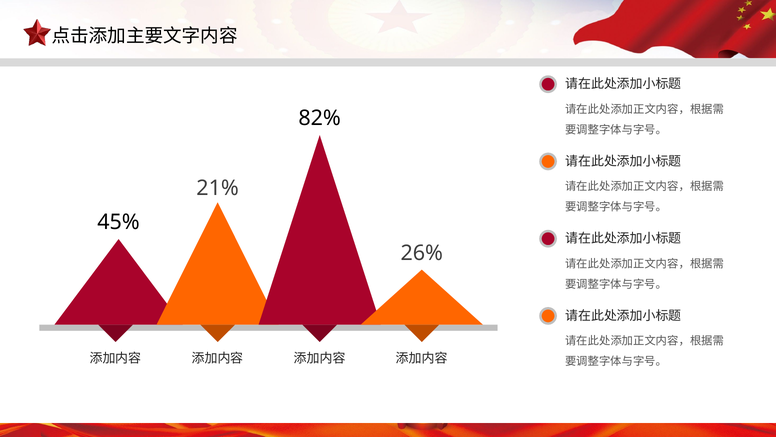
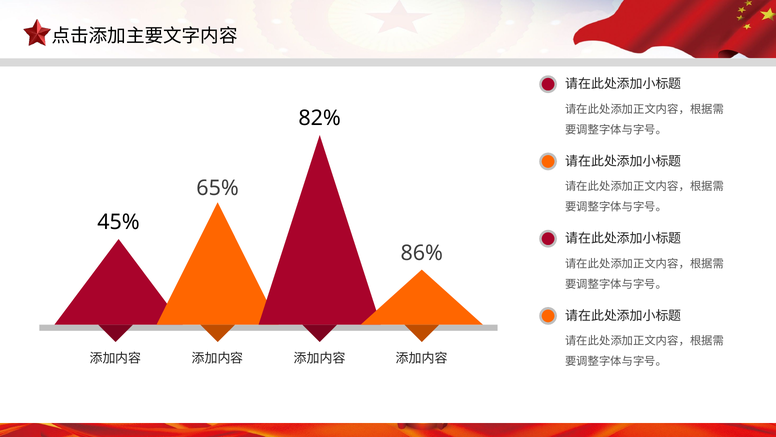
21%: 21% -> 65% (218, 188)
26%: 26% -> 86% (422, 253)
